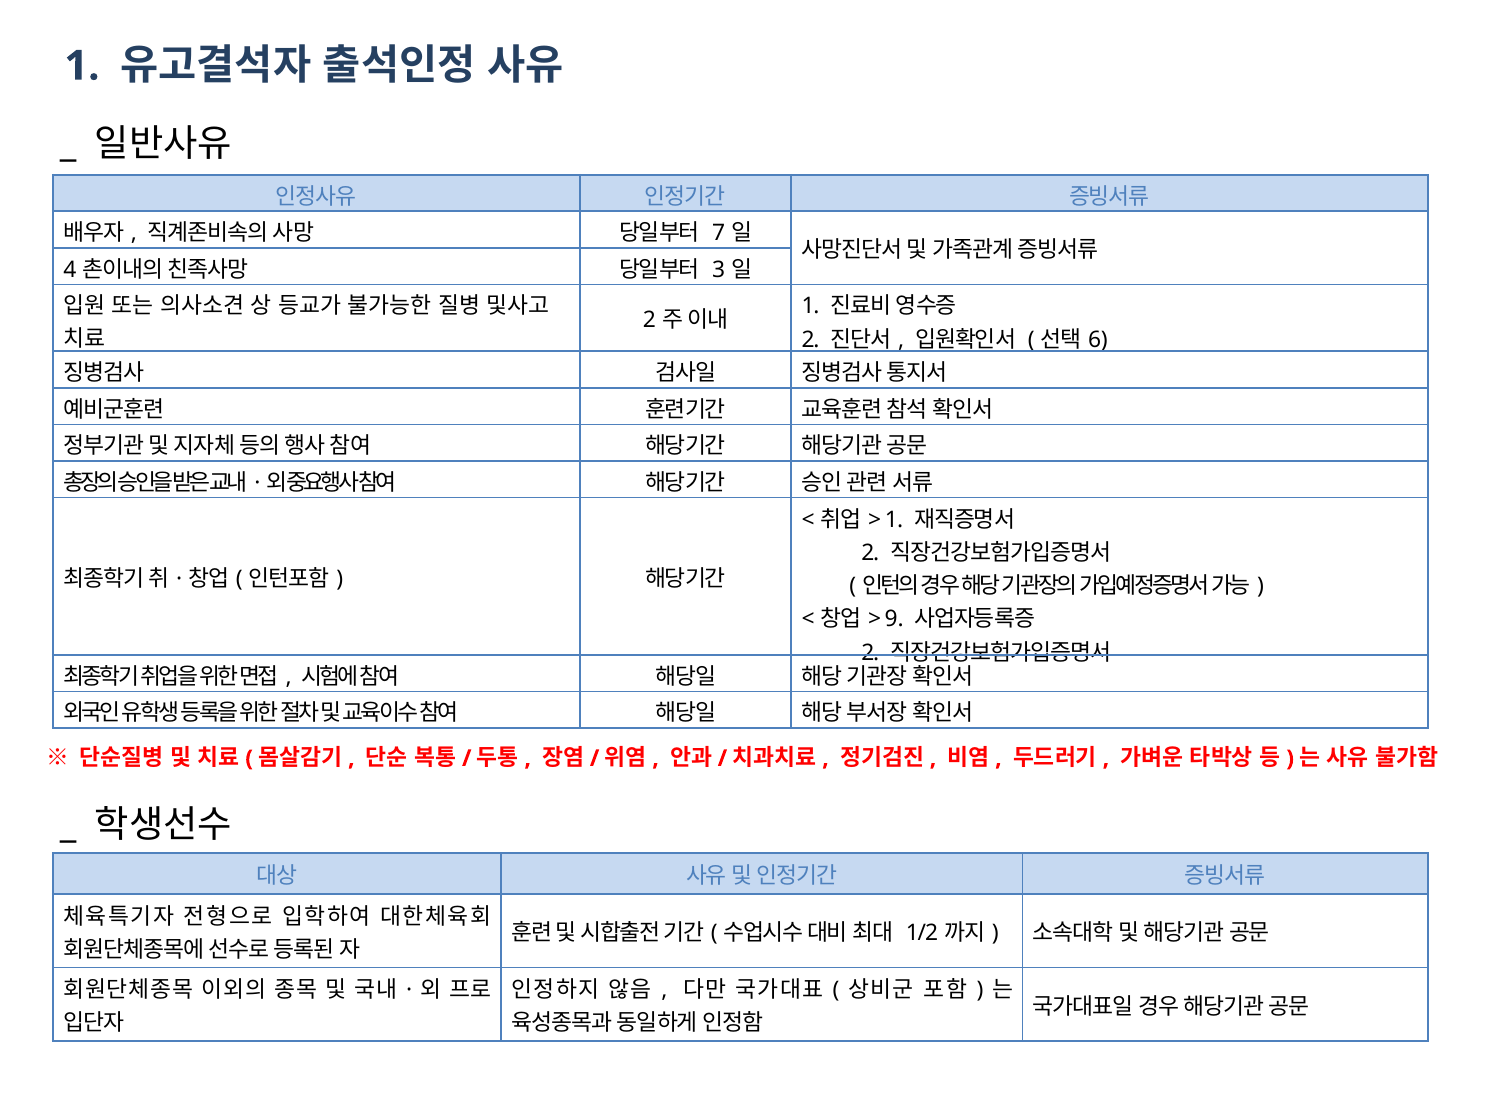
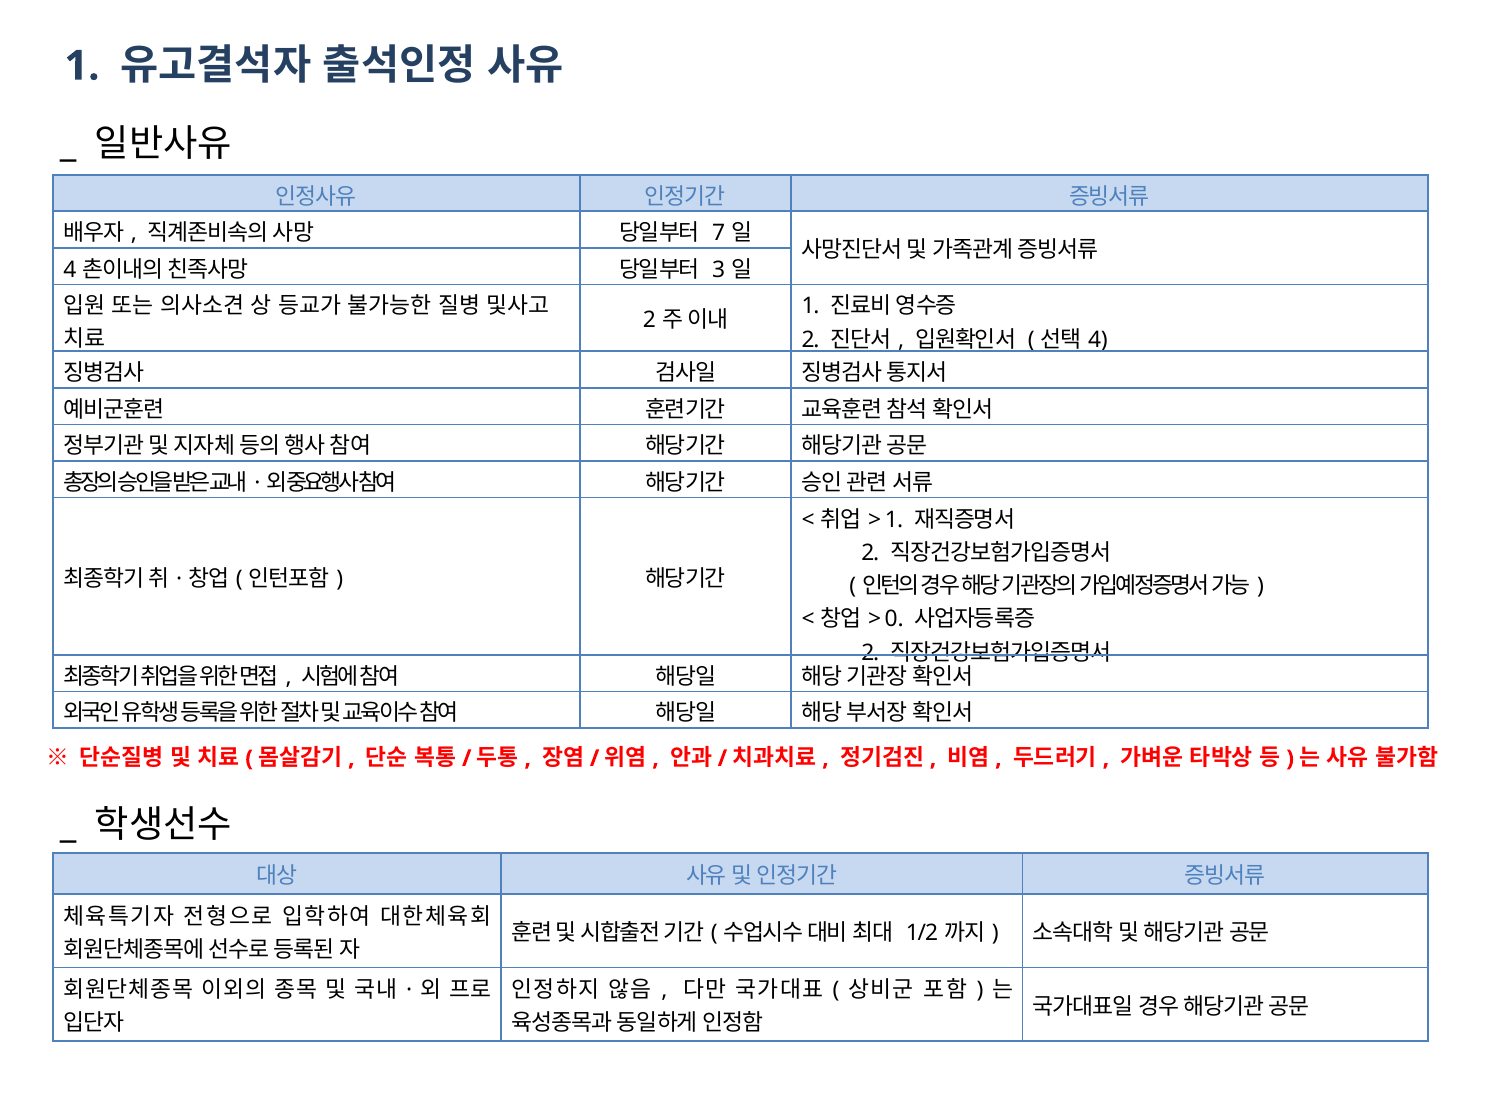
6: 6 -> 4 (1098, 340)
9: 9 -> 0 (894, 620)
